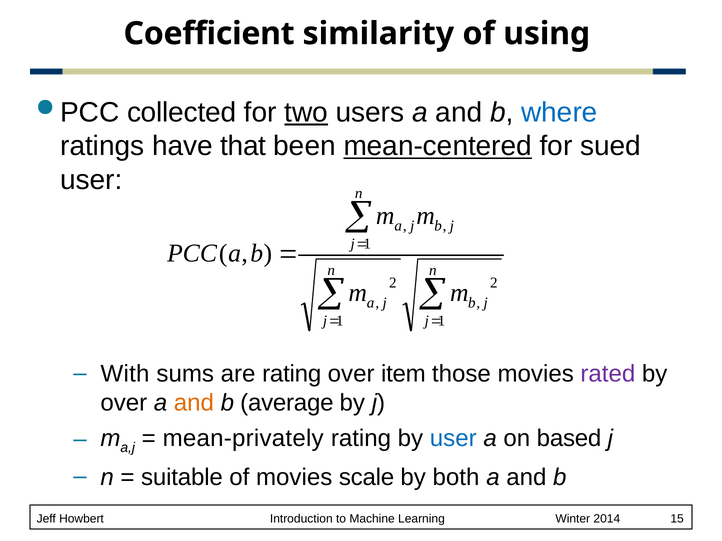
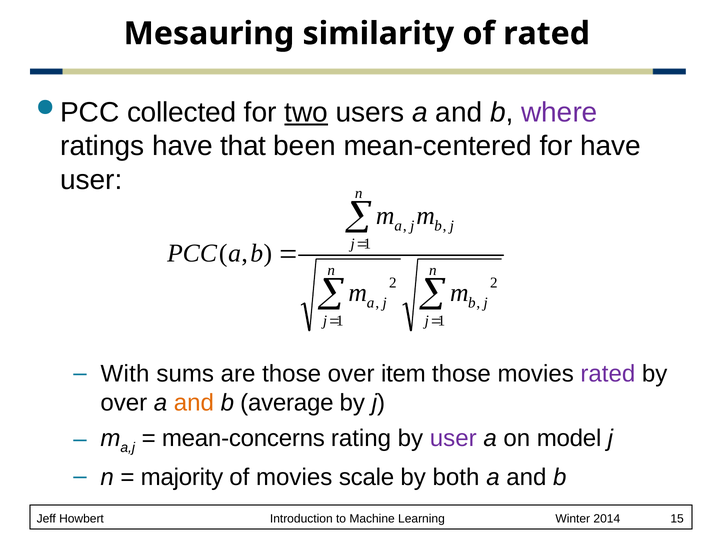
Coefficient: Coefficient -> Mesauring (209, 34)
of using: using -> rated (547, 34)
where colour: blue -> purple (559, 113)
mean-centered underline: present -> none (438, 146)
for sued: sued -> have (611, 146)
are rating: rating -> those (292, 374)
mean-privately: mean-privately -> mean-concerns (243, 439)
user colour: blue -> purple (453, 439)
based: based -> model (569, 439)
suitable: suitable -> majority (182, 478)
